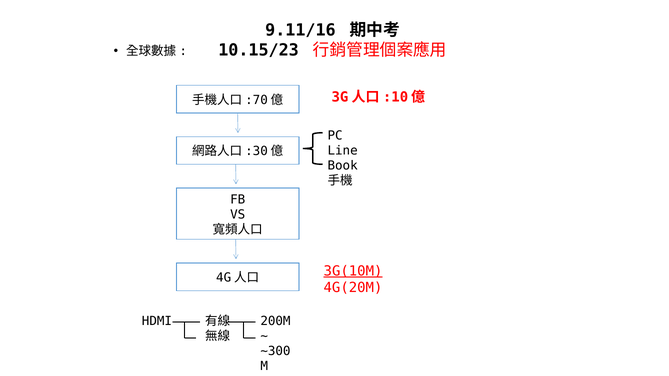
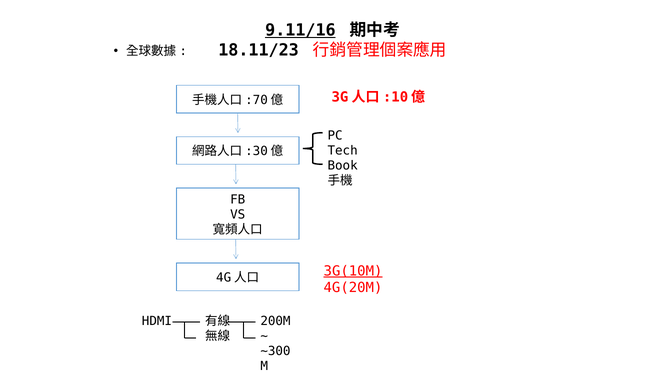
9.11/16 underline: none -> present (300, 30)
10.15/23: 10.15/23 -> 18.11/23 (259, 50)
Line: Line -> Tech (343, 151)
